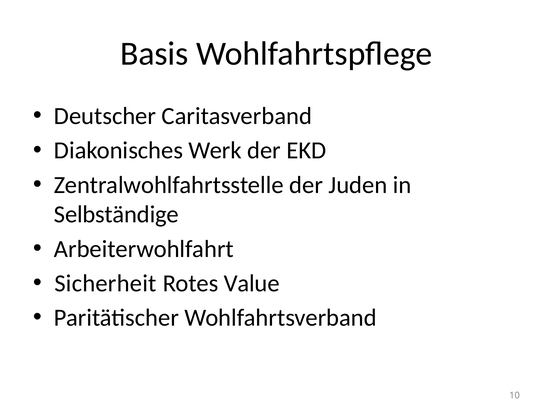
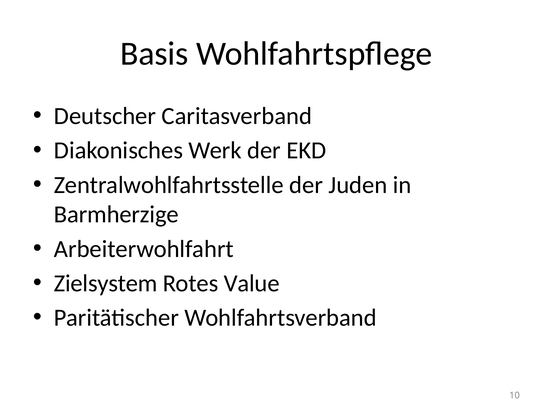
Selbständige: Selbständige -> Barmherzige (116, 214)
Sicherheit: Sicherheit -> Zielsystem (106, 283)
